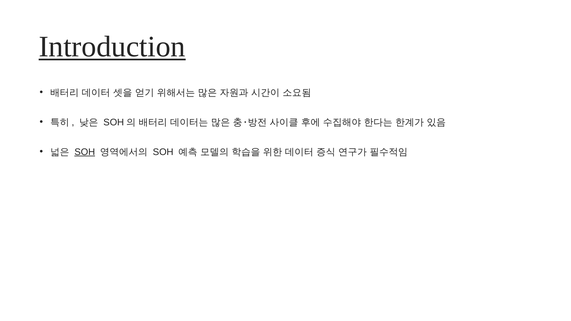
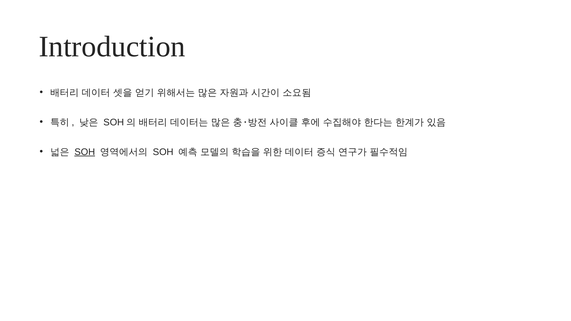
Introduction underline: present -> none (112, 47)
